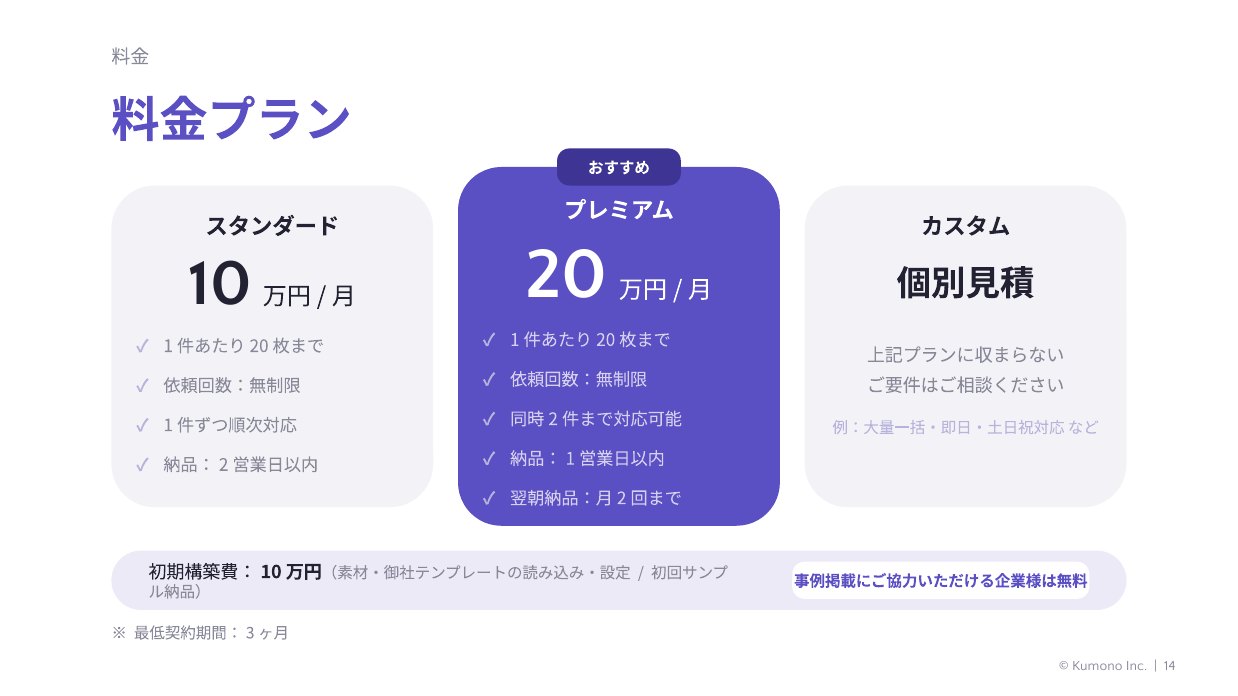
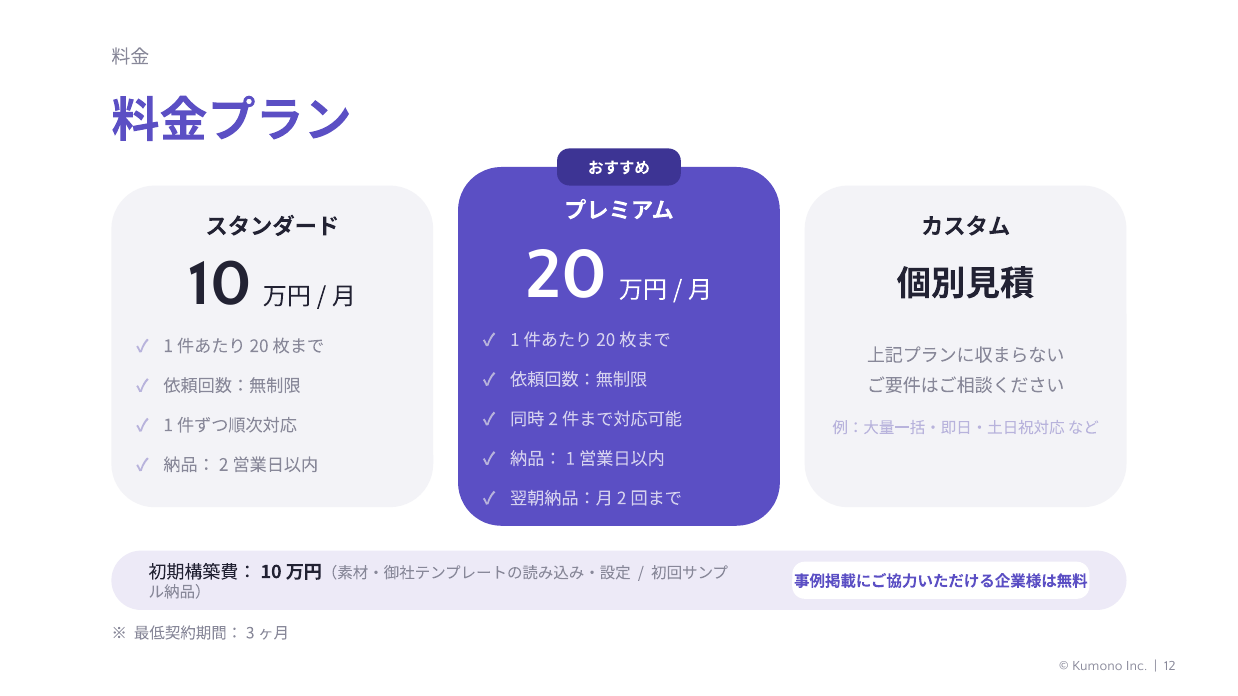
14: 14 -> 12 (1170, 666)
